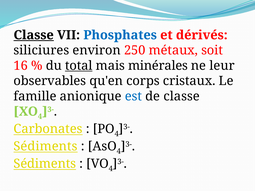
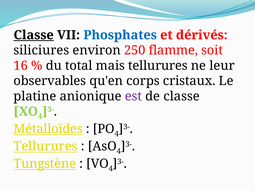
métaux: métaux -> flamme (173, 50)
total underline: present -> none (79, 66)
mais minérales: minérales -> tellurures (158, 66)
famille: famille -> platine (35, 96)
est colour: blue -> purple (133, 96)
Carbonates: Carbonates -> Métalloïdes (48, 129)
Sédiments: Sédiments -> Tellurures (46, 146)
Sédiments: Sédiments -> Tungstène (45, 164)
